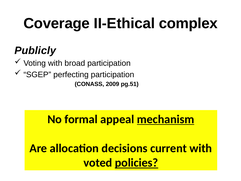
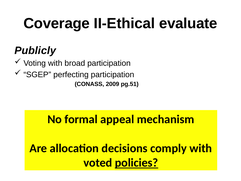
complex: complex -> evaluate (188, 23)
mechanism underline: present -> none (166, 119)
current: current -> comply (169, 148)
